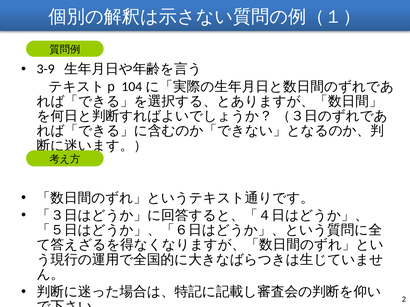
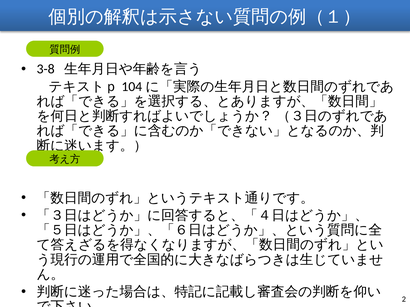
3-9: 3-9 -> 3-8 (46, 69)
